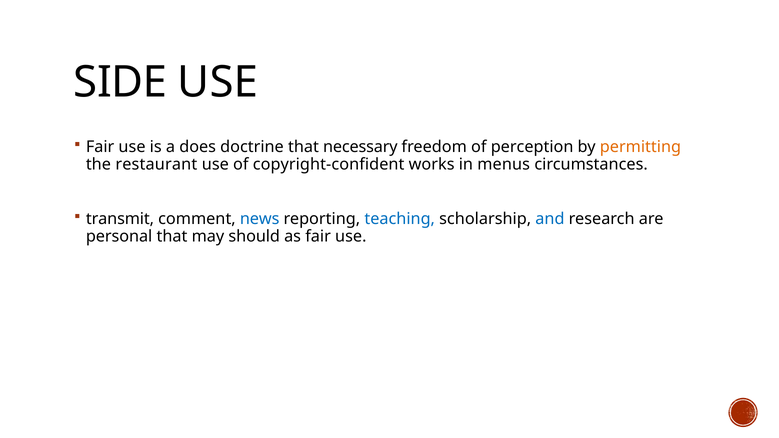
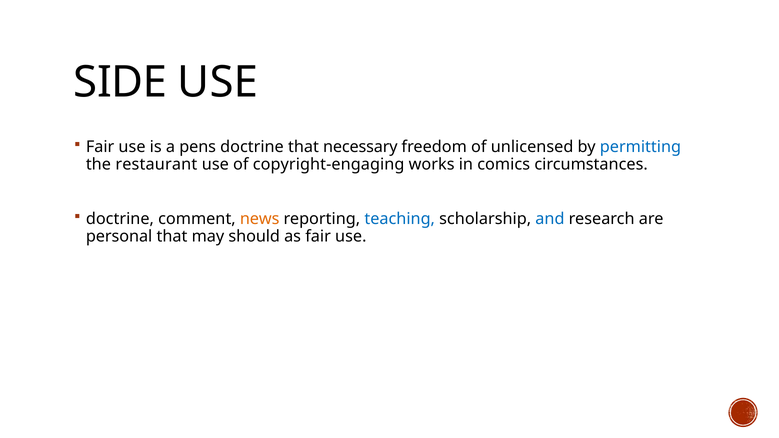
does: does -> pens (198, 147)
perception: perception -> unlicensed (532, 147)
permitting colour: orange -> blue (640, 147)
copyright-confident: copyright-confident -> copyright-engaging (329, 165)
menus: menus -> comics (504, 165)
transmit: transmit -> doctrine (120, 219)
news colour: blue -> orange (260, 219)
